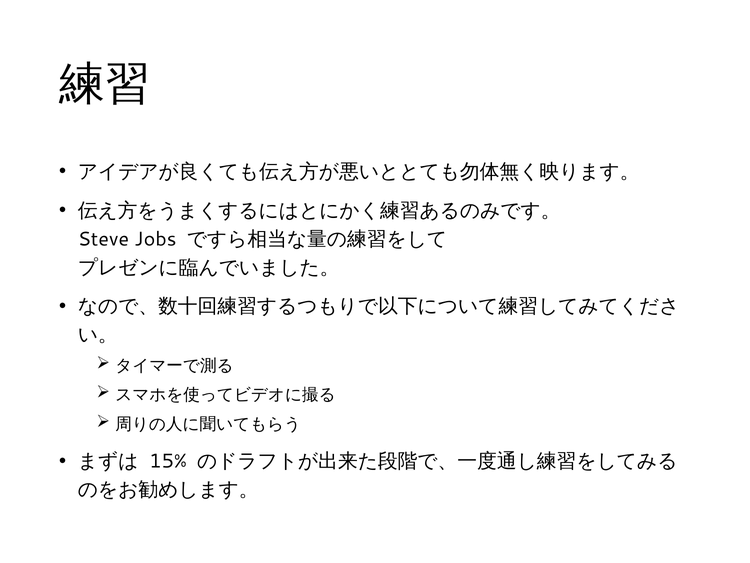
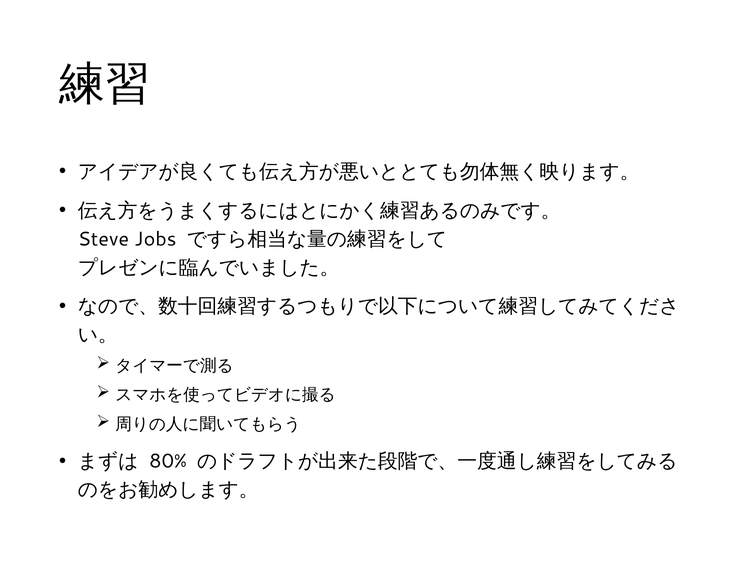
15%: 15% -> 80% (168, 461)
